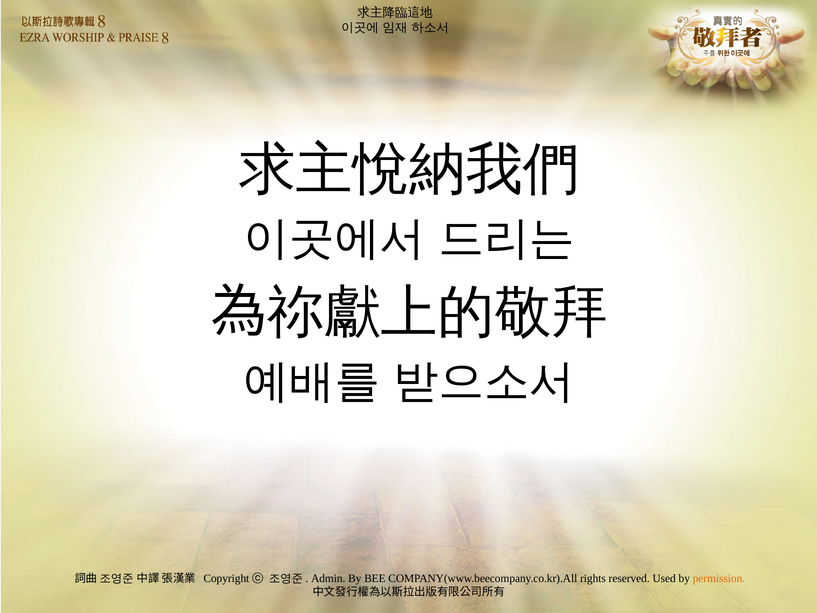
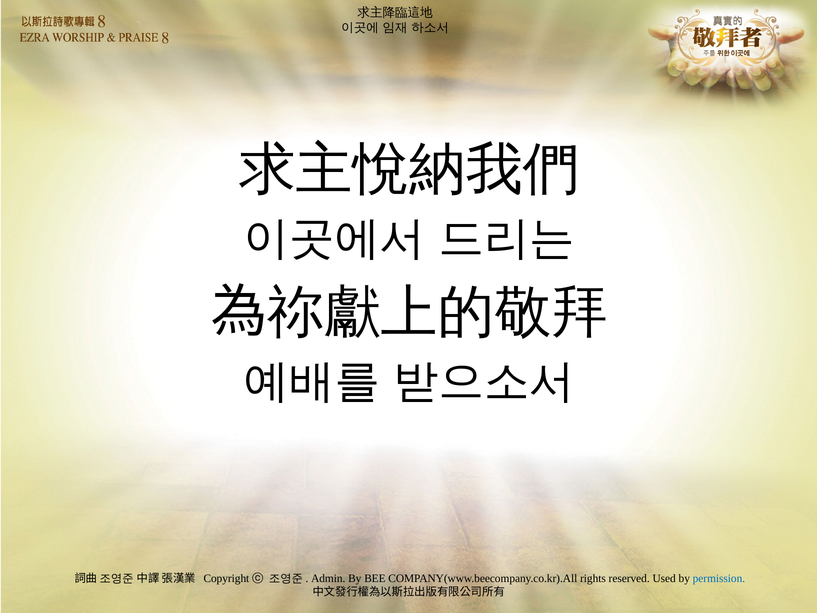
permission colour: orange -> blue (719, 578)
